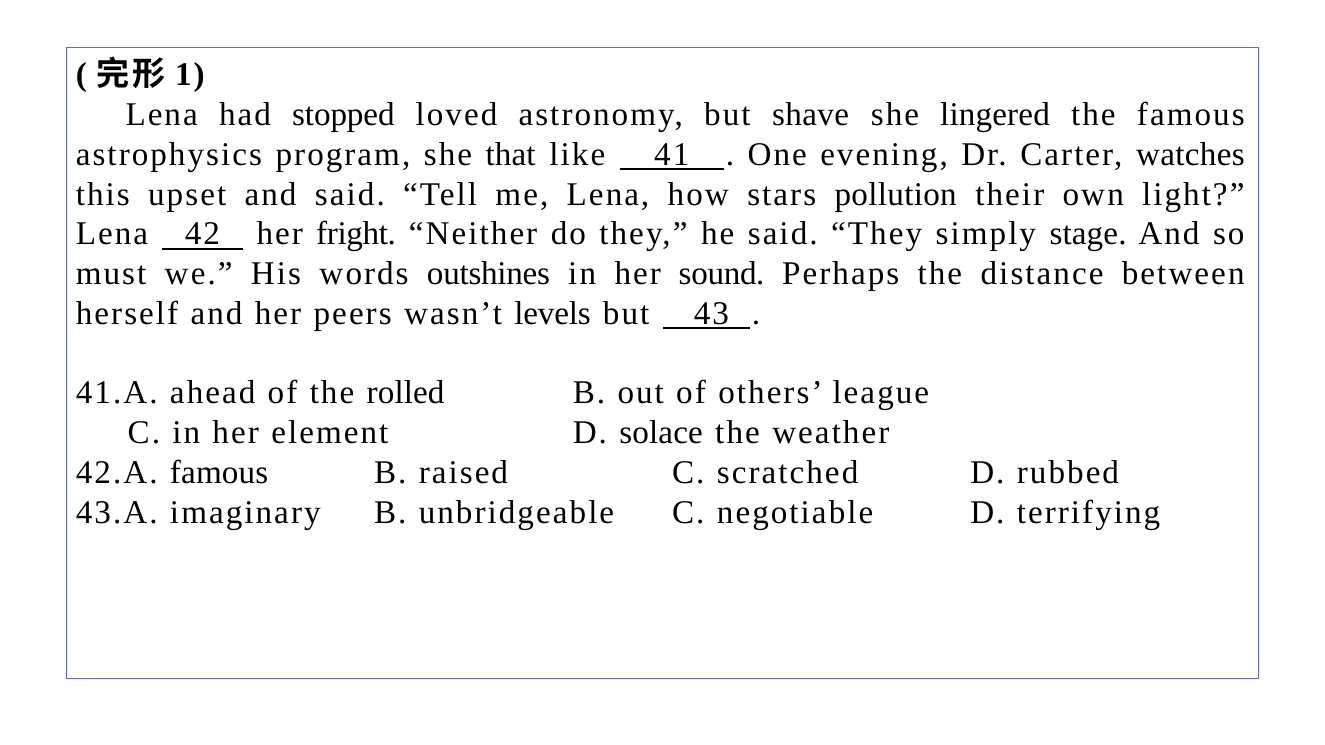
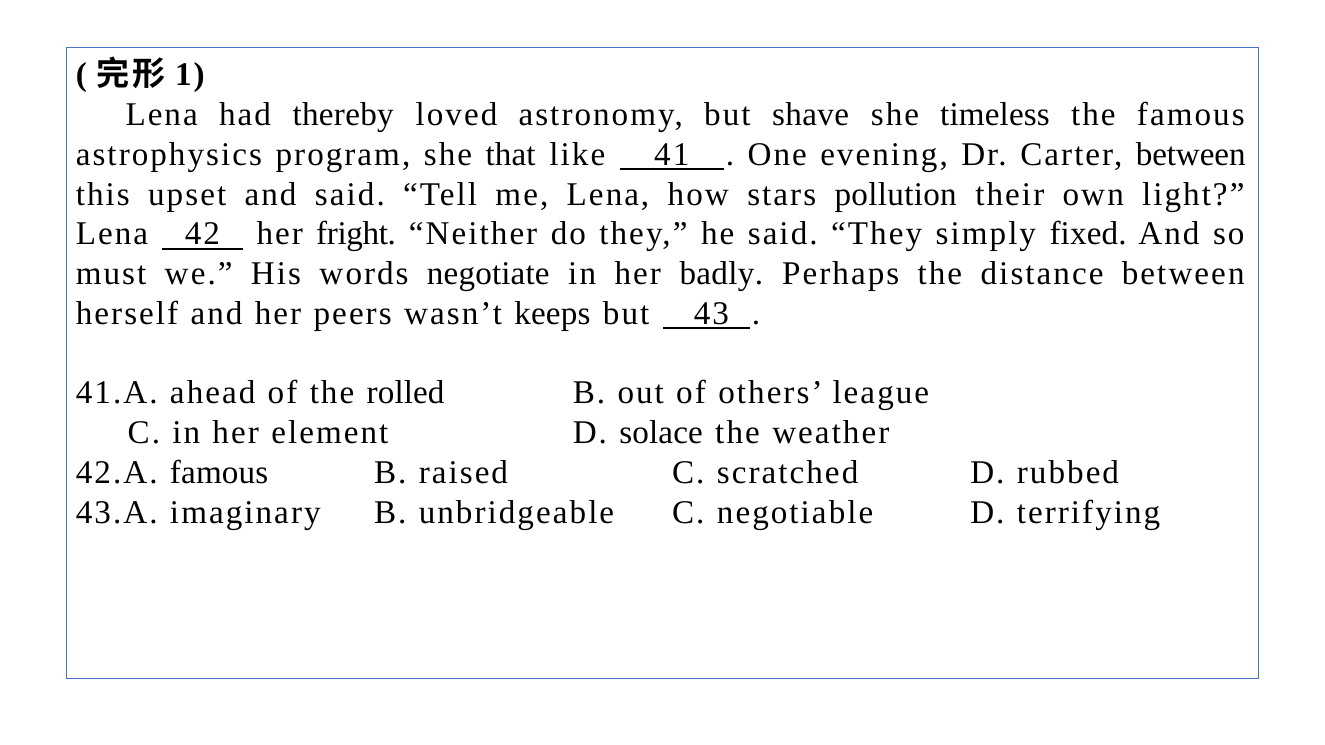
stopped: stopped -> thereby (343, 115)
lingered: lingered -> timeless (995, 115)
Carter watches: watches -> between (1191, 155)
stage: stage -> fixed (1088, 234)
outshines: outshines -> negotiate (488, 274)
sound: sound -> badly (721, 274)
levels: levels -> keeps (552, 314)
